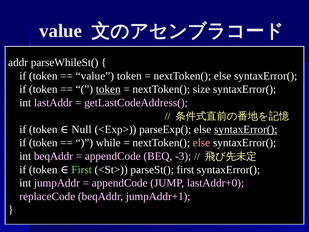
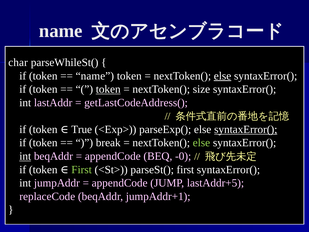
value: value -> name (61, 31)
addr: addr -> char (18, 62)
value: value -> name (95, 76)
else underline: none -> present (223, 76)
Null: Null -> True (82, 129)
while: while -> break (108, 143)
else colour: pink -> light green (201, 143)
int underline: none -> present (25, 156)
-3: -3 -> -0 (183, 156)
lastAddr+0: lastAddr+0 -> lastAddr+5 (215, 183)
